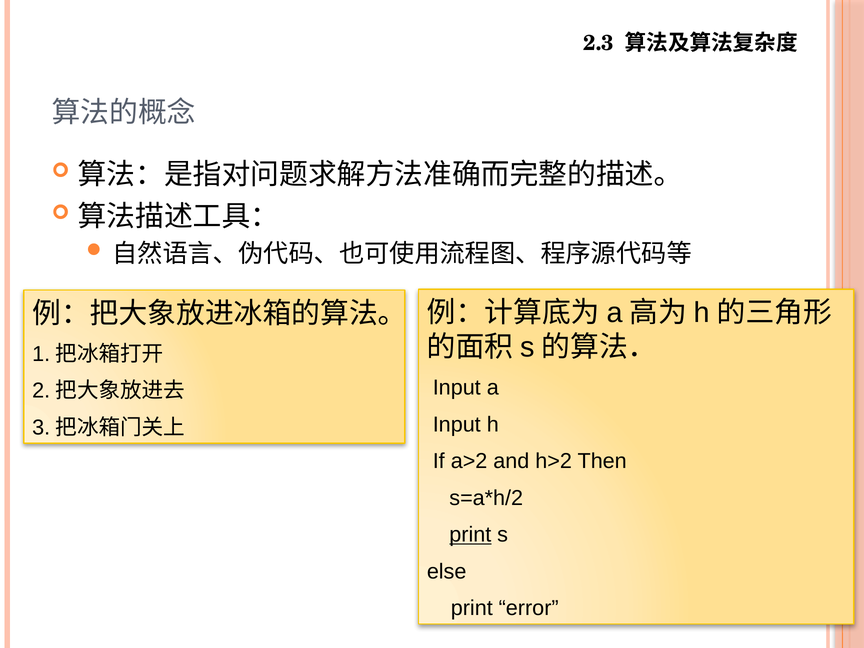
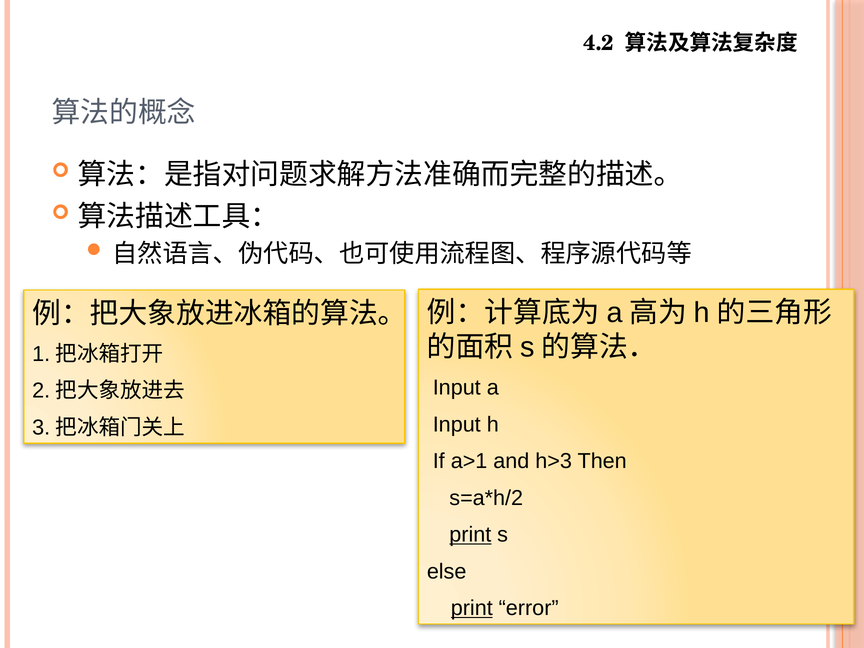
2.3: 2.3 -> 4.2 (599, 43)
a>2: a>2 -> a>1 (469, 461)
h>2: h>2 -> h>3 (554, 461)
print underline: none -> present (472, 608)
